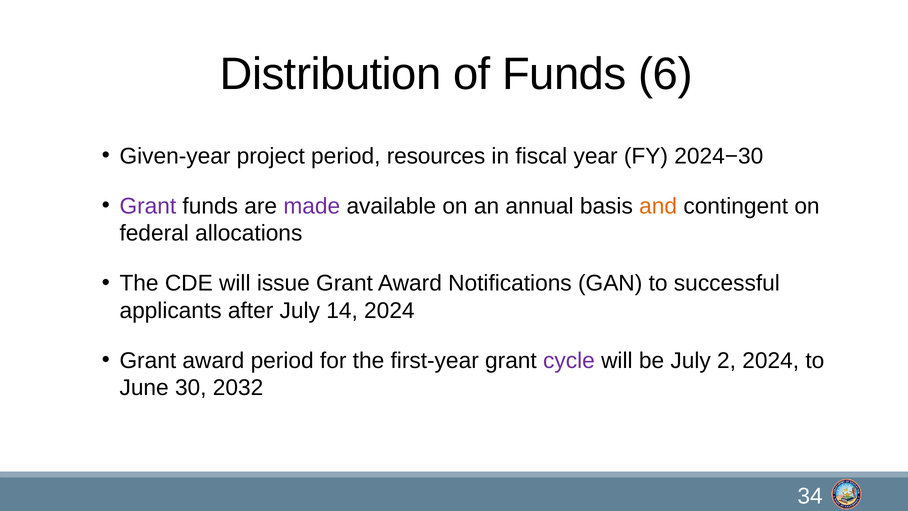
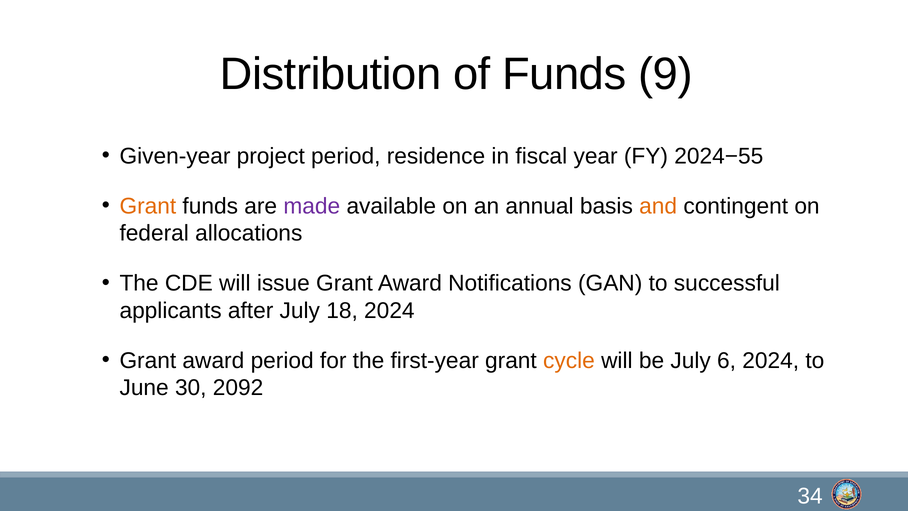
6: 6 -> 9 (665, 74)
resources: resources -> residence (436, 156)
2024−30: 2024−30 -> 2024−55 (719, 156)
Grant colour: purple -> orange (148, 206)
14: 14 -> 18 (342, 310)
cycle colour: purple -> orange (569, 360)
2: 2 -> 6 (727, 360)
2032: 2032 -> 2092 (238, 388)
